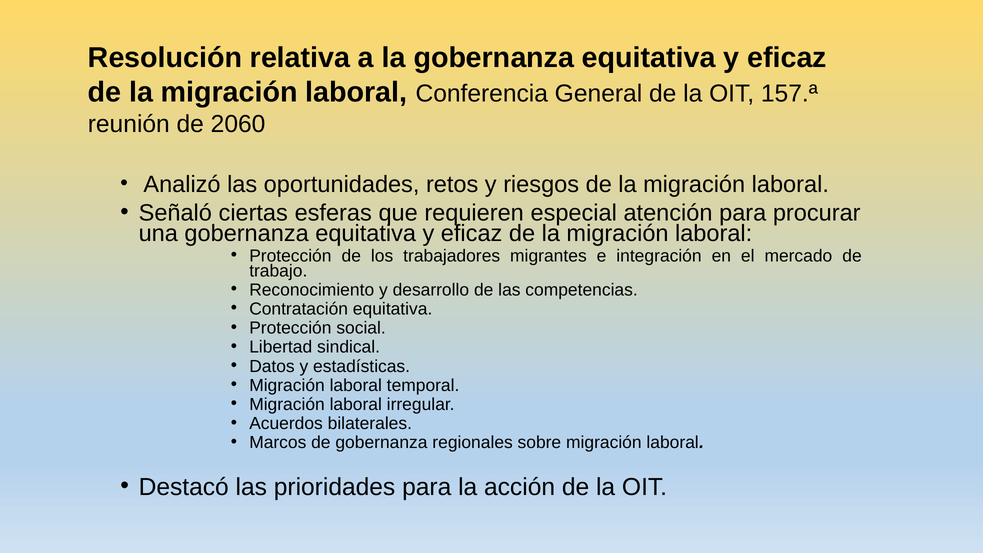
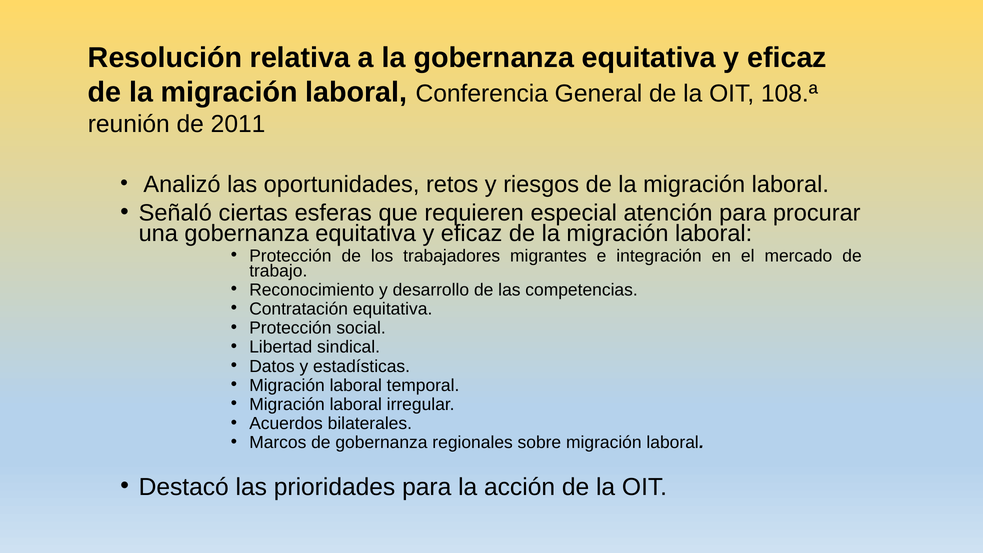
157.ª: 157.ª -> 108.ª (789, 94)
2060: 2060 -> 2011 (238, 124)
